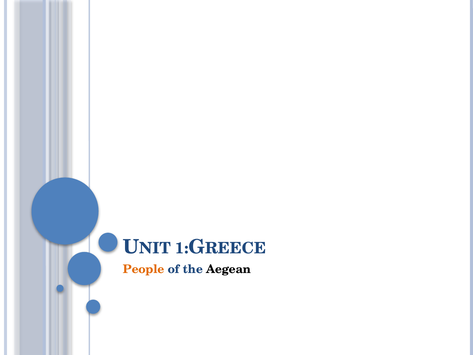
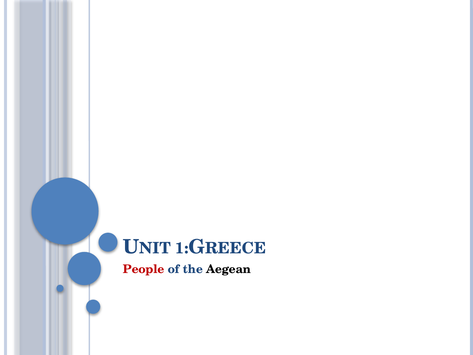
People colour: orange -> red (144, 269)
